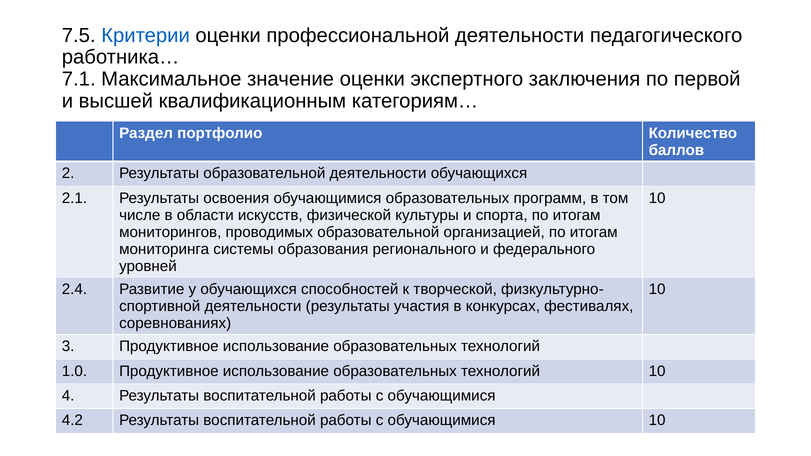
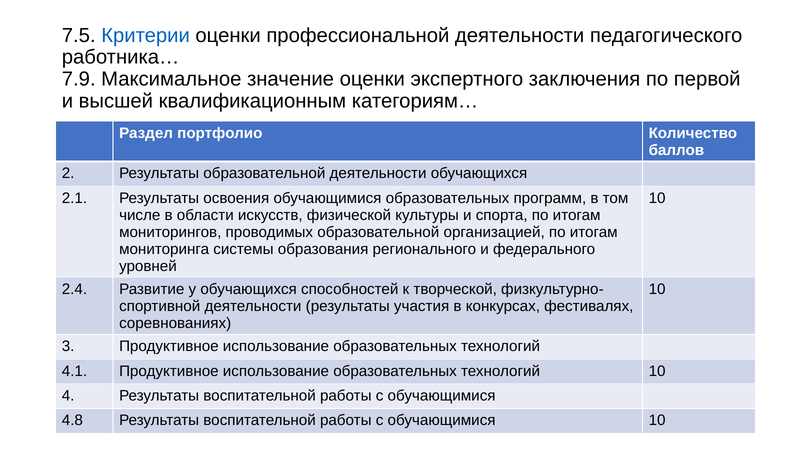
7.1: 7.1 -> 7.9 (79, 79)
1.0: 1.0 -> 4.1 (74, 371)
4.2: 4.2 -> 4.8 (72, 420)
